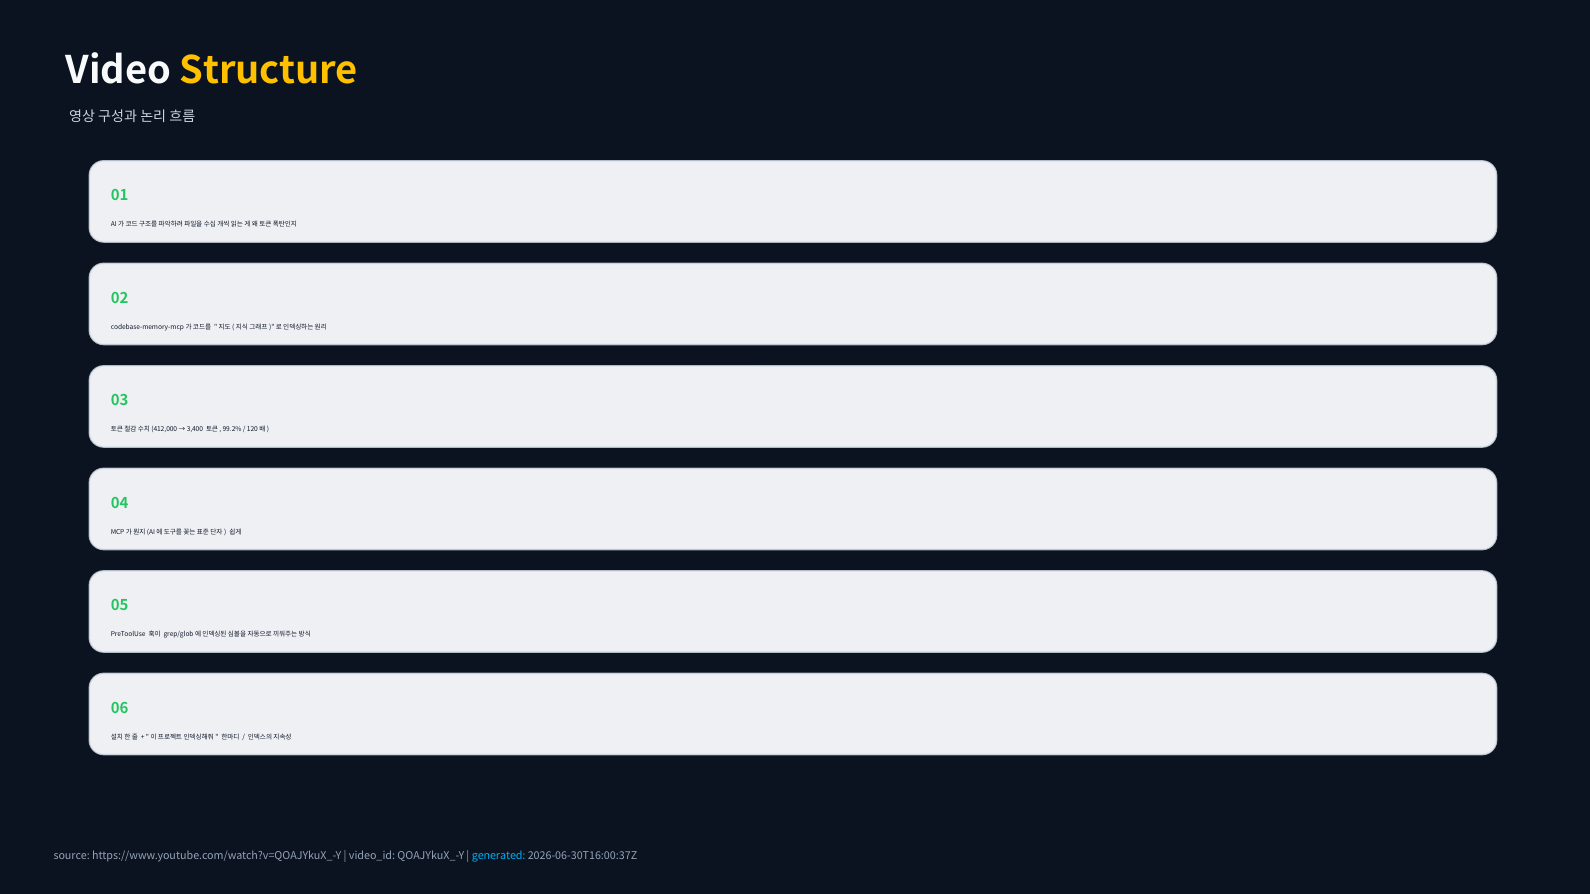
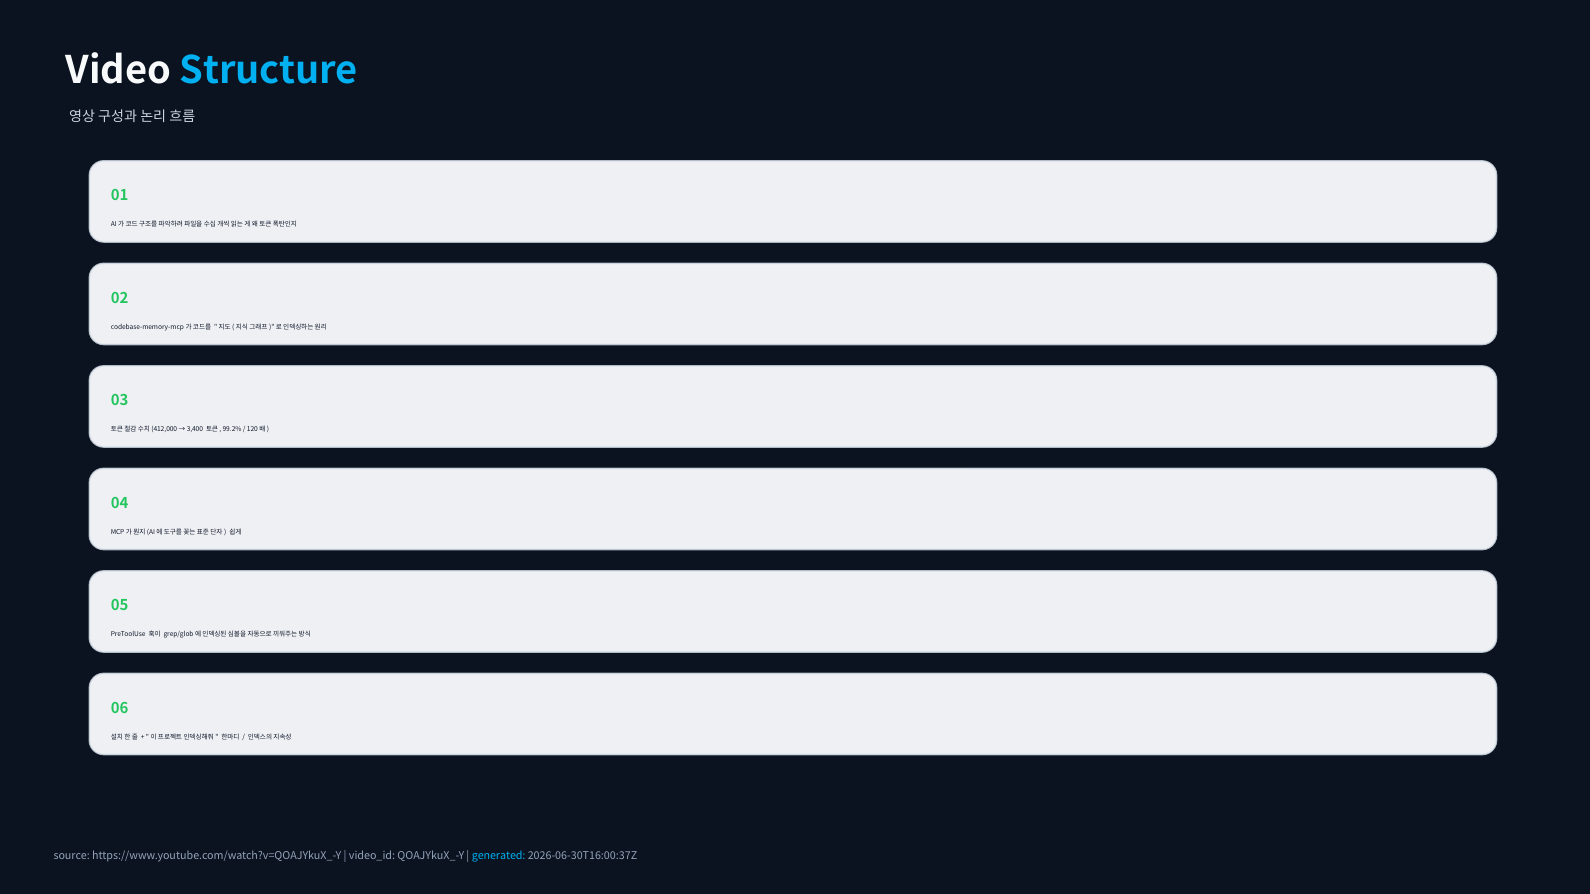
Structure colour: yellow -> light blue (269, 71)
